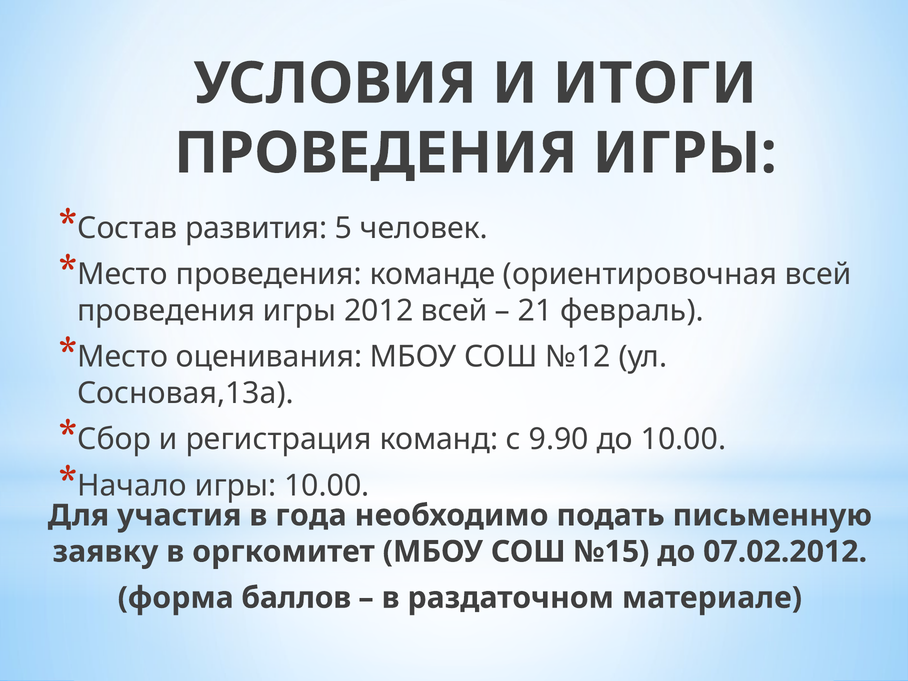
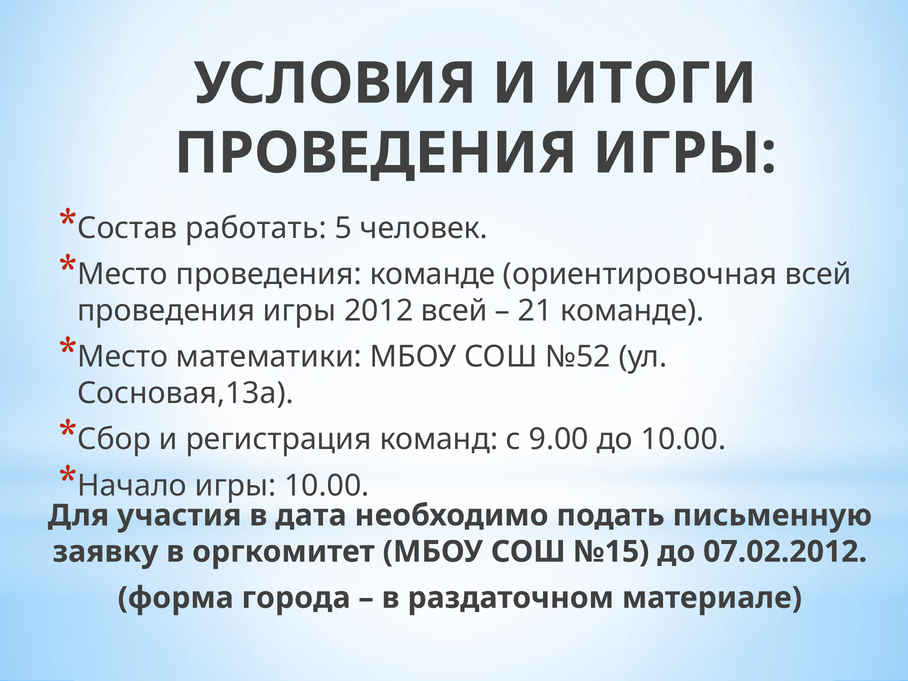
развития: развития -> работать (256, 228)
21 февраль: февраль -> команде (632, 311)
оценивания: оценивания -> математики (269, 357)
№12: №12 -> №52 (578, 357)
9.90: 9.90 -> 9.00 (559, 439)
года: года -> дата (311, 515)
баллов: баллов -> города (296, 598)
